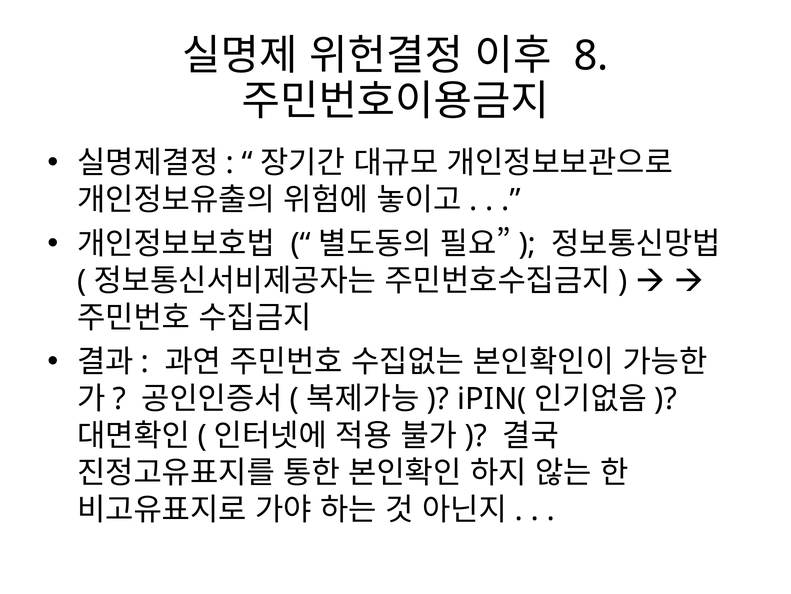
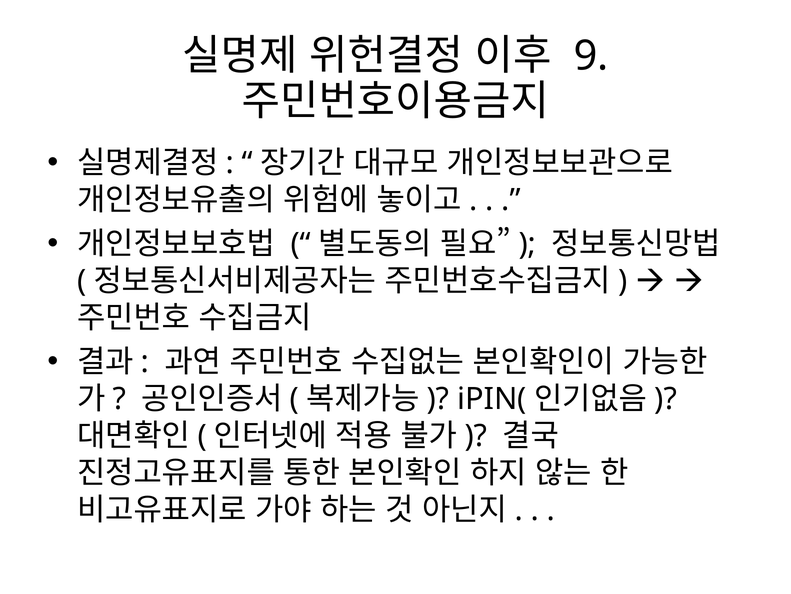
8: 8 -> 9 (591, 56)
